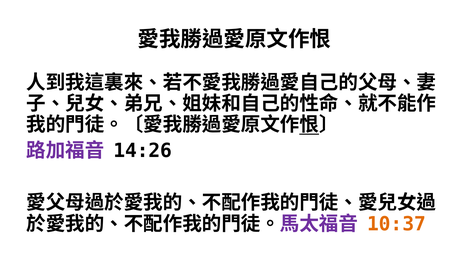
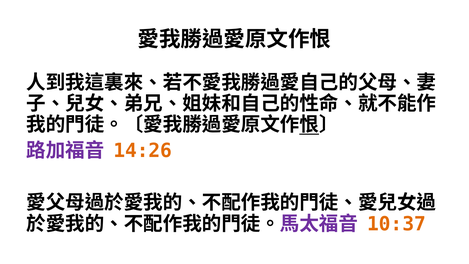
14:26 colour: black -> orange (143, 151)
